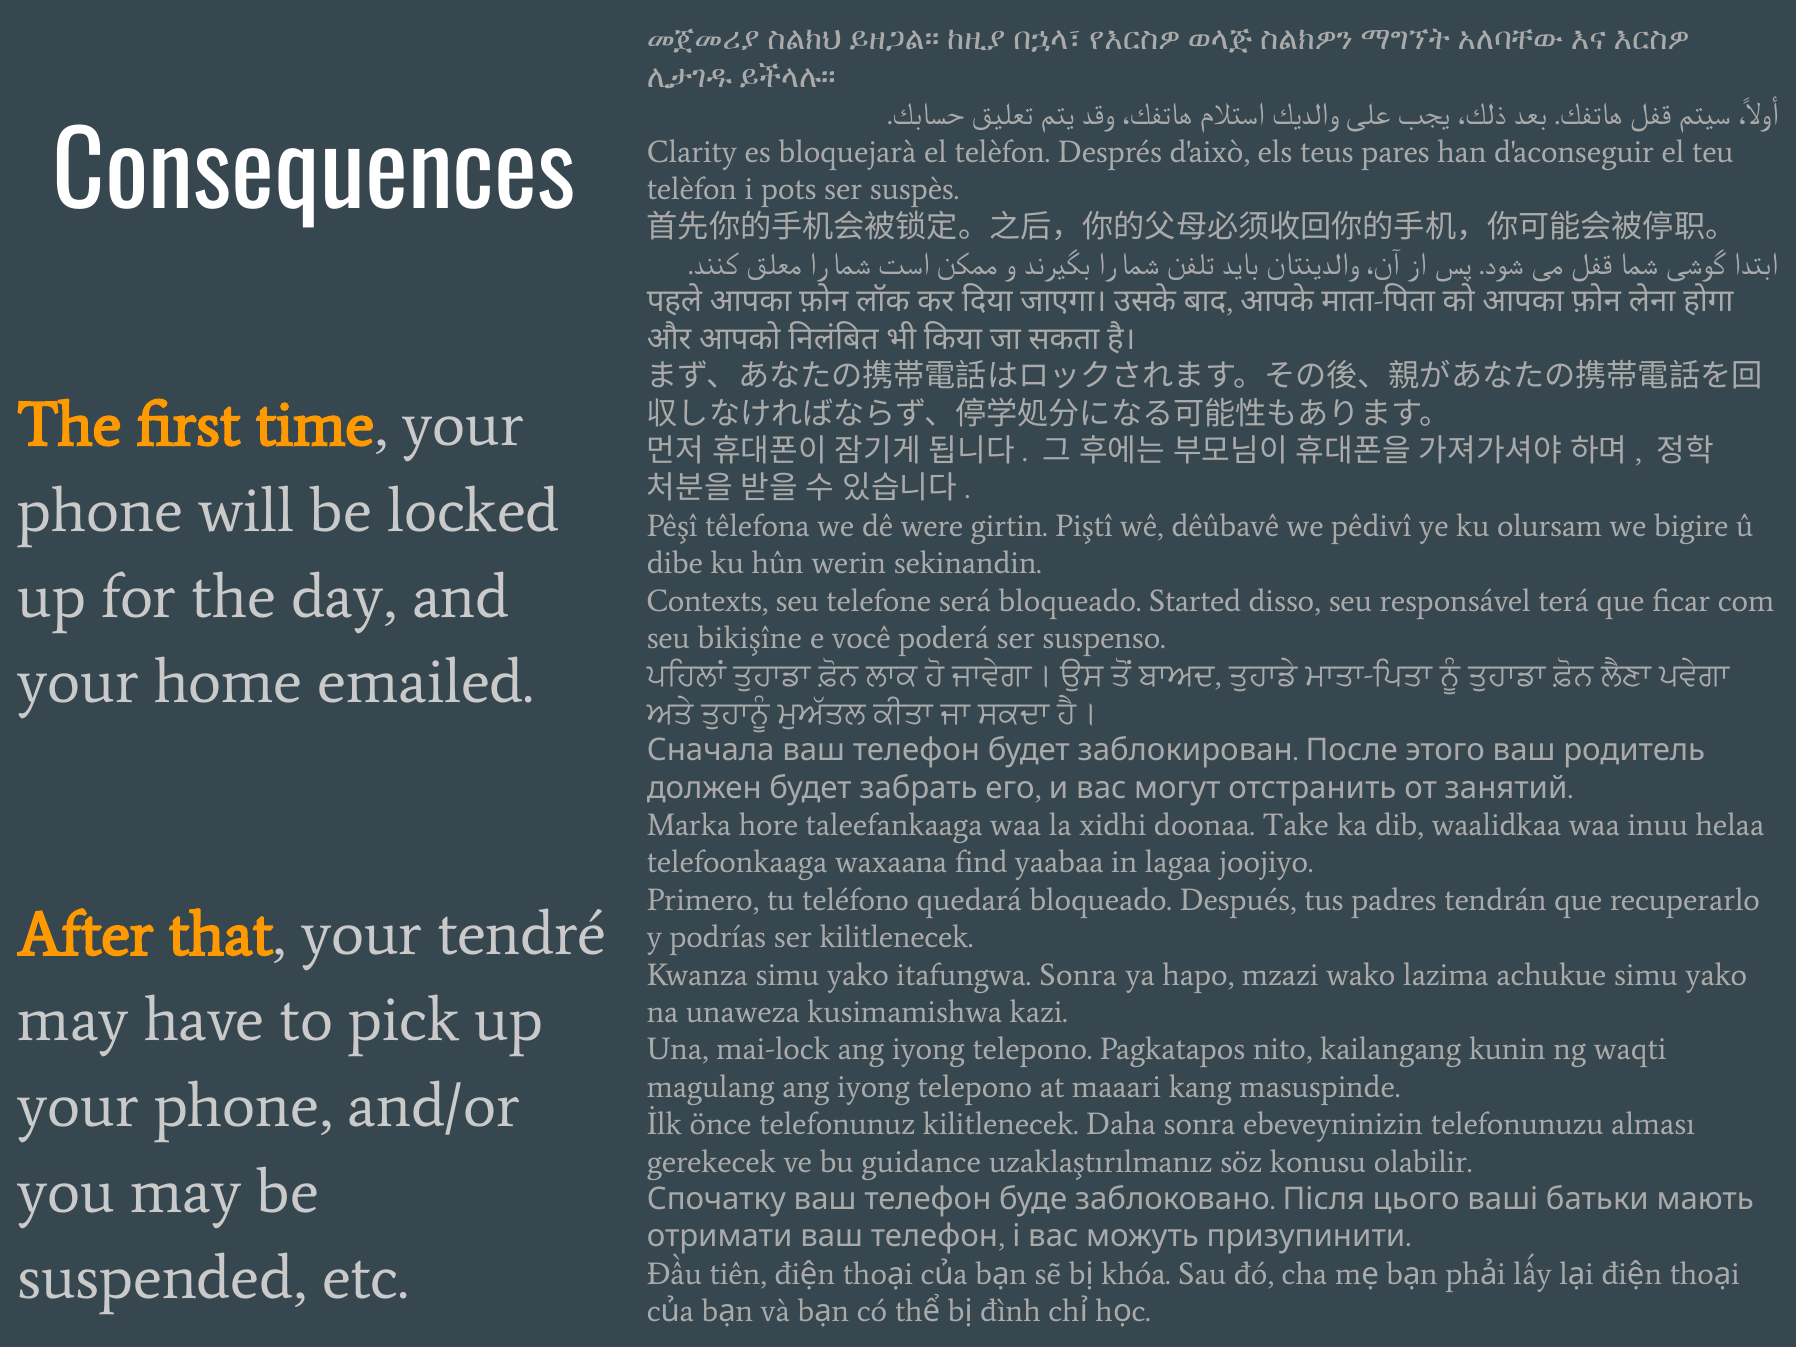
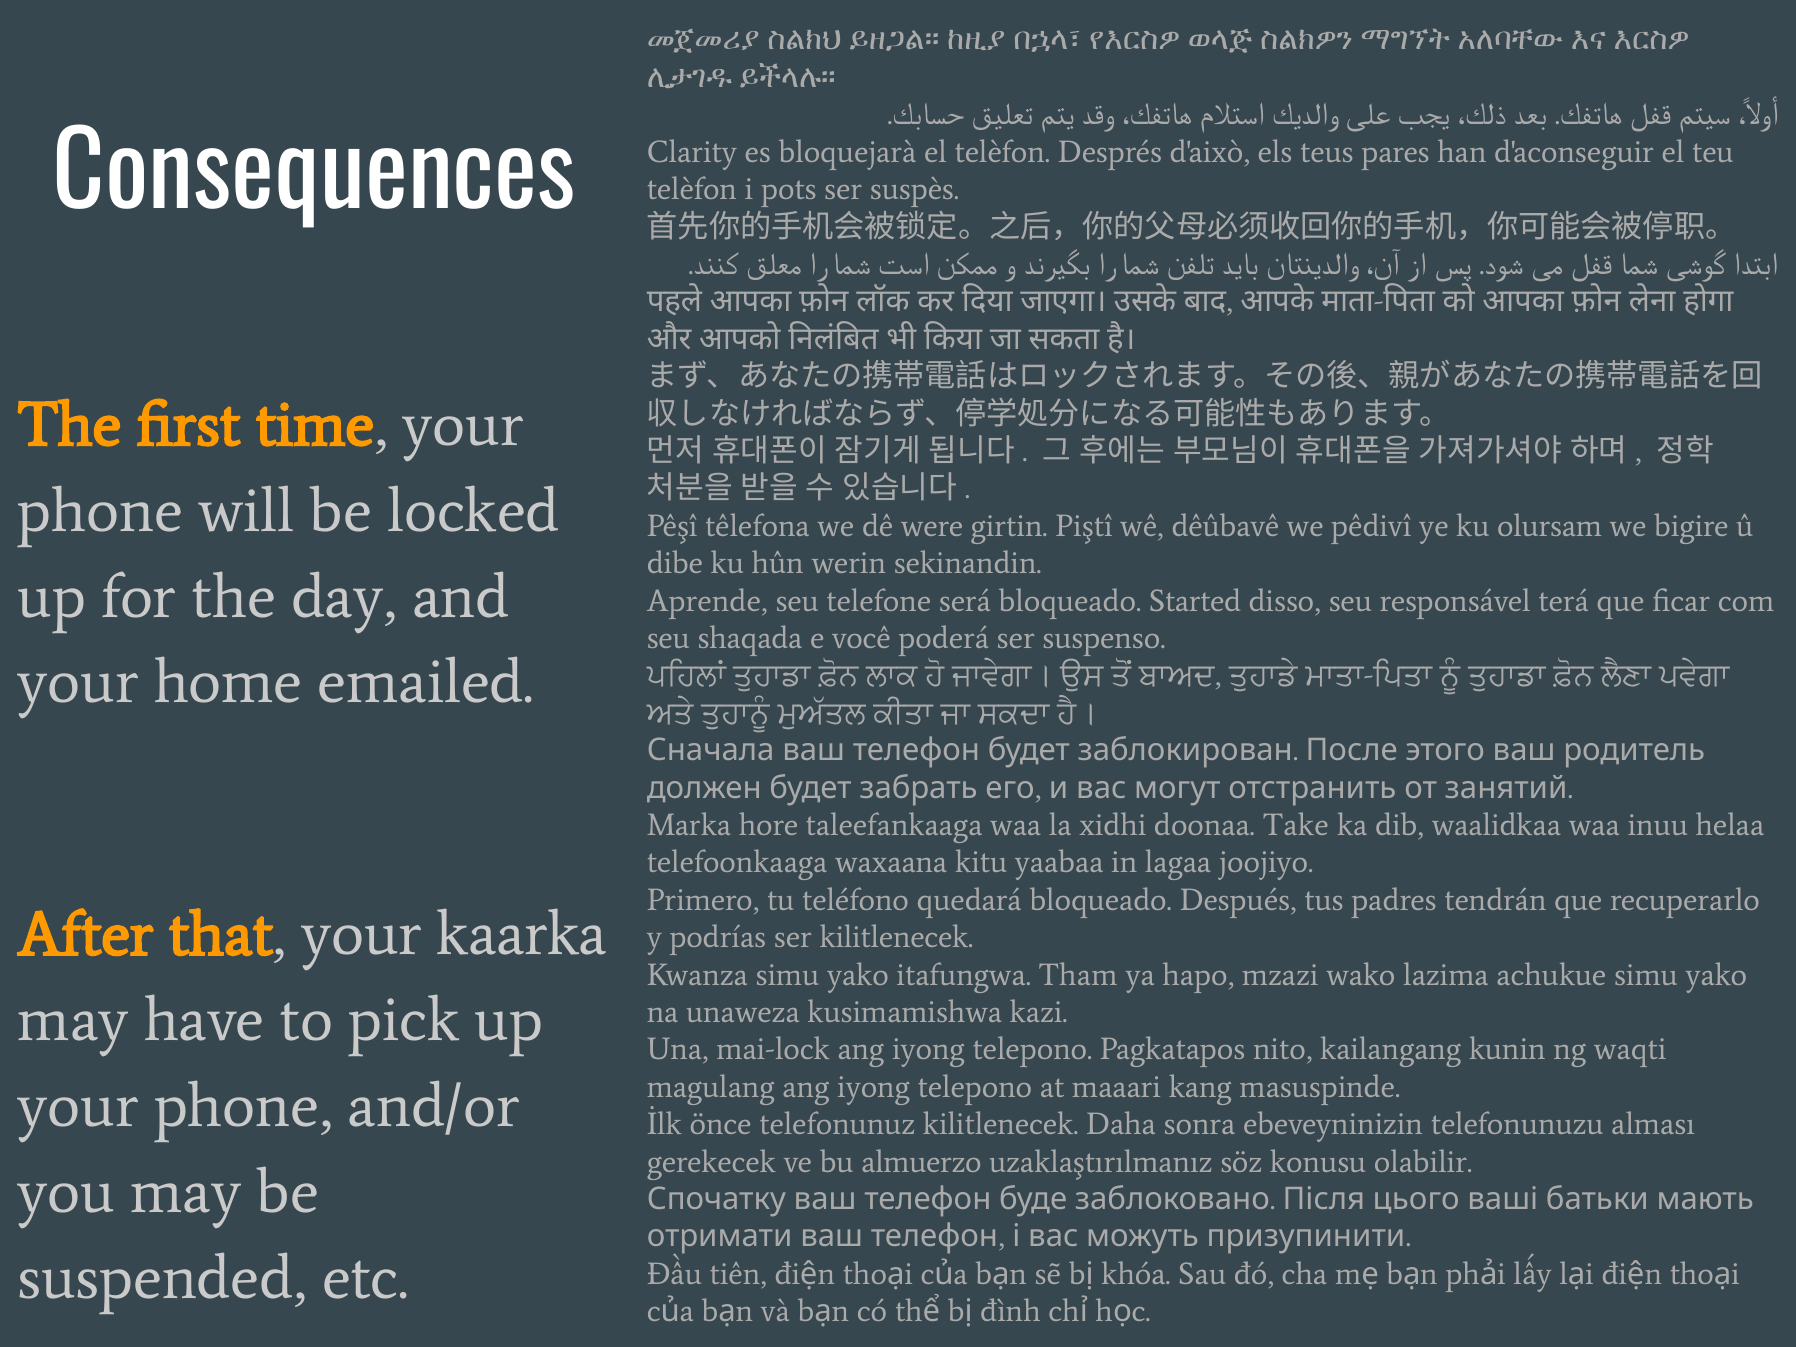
Contexts: Contexts -> Aprende (707, 601)
bikişîne: bikişîne -> shaqada (750, 638)
find: find -> kitu (981, 863)
tendré: tendré -> kaarka (522, 934)
itafungwa Sonra: Sonra -> Tham (1078, 975)
guidance: guidance -> almuerzo (921, 1162)
